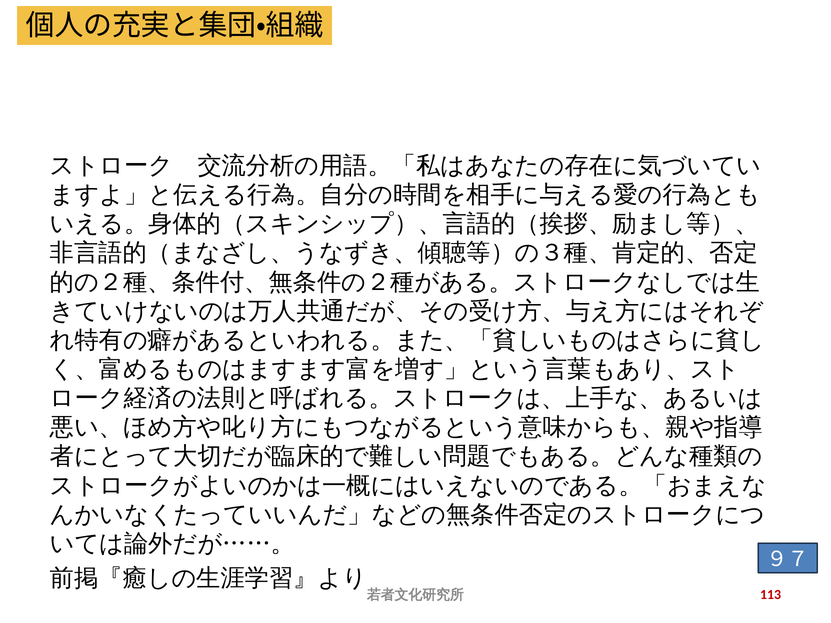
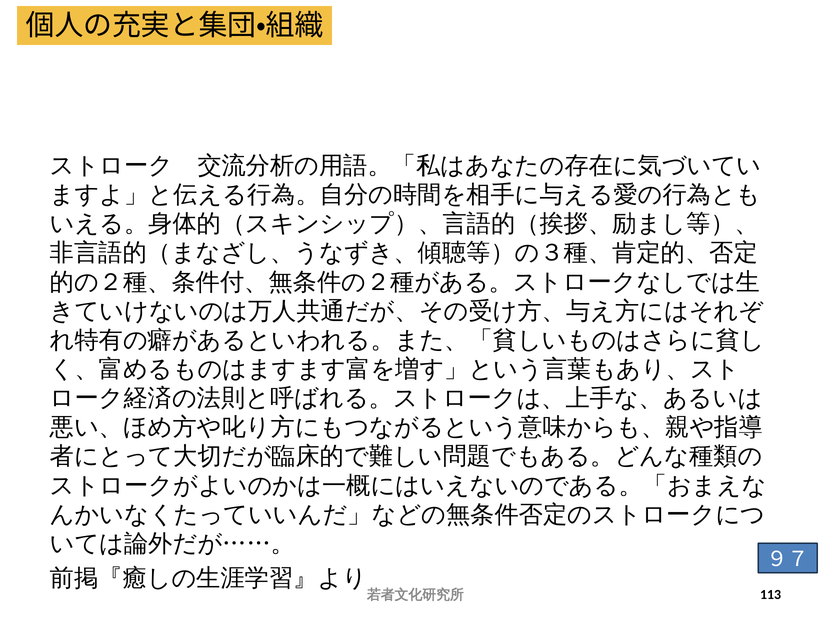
113 colour: red -> black (771, 595)
